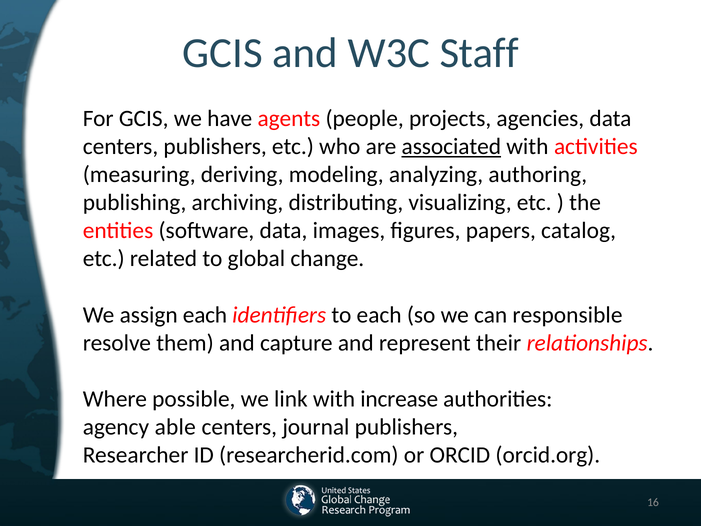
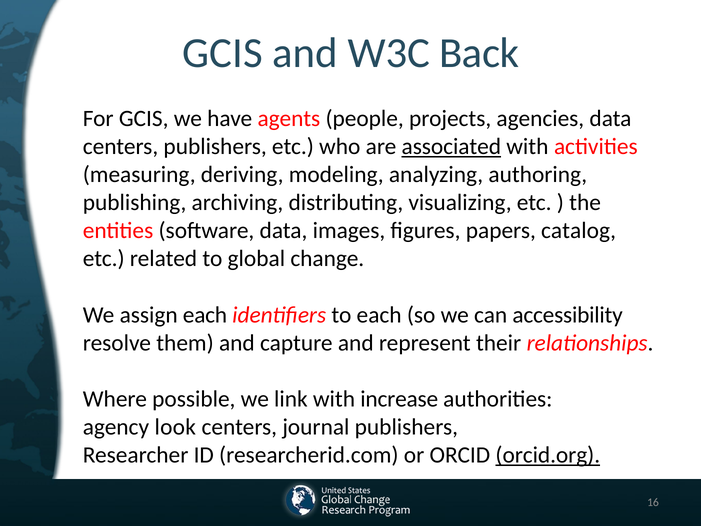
Staff: Staff -> Back (479, 53)
responsible: responsible -> accessibility (568, 315)
able: able -> look (175, 427)
orcid.org underline: none -> present (548, 455)
